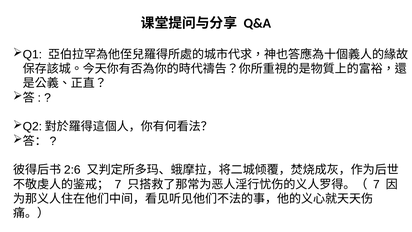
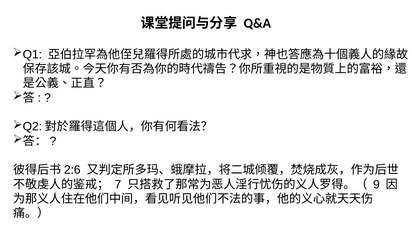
7: 7 -> 9 (376, 184)
